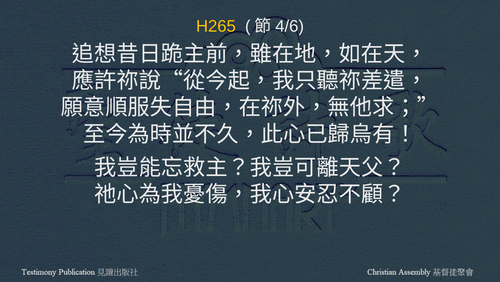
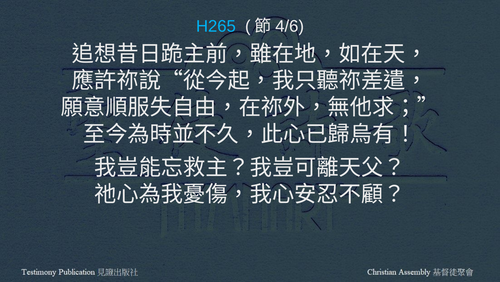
H265 colour: yellow -> light blue (216, 26)
